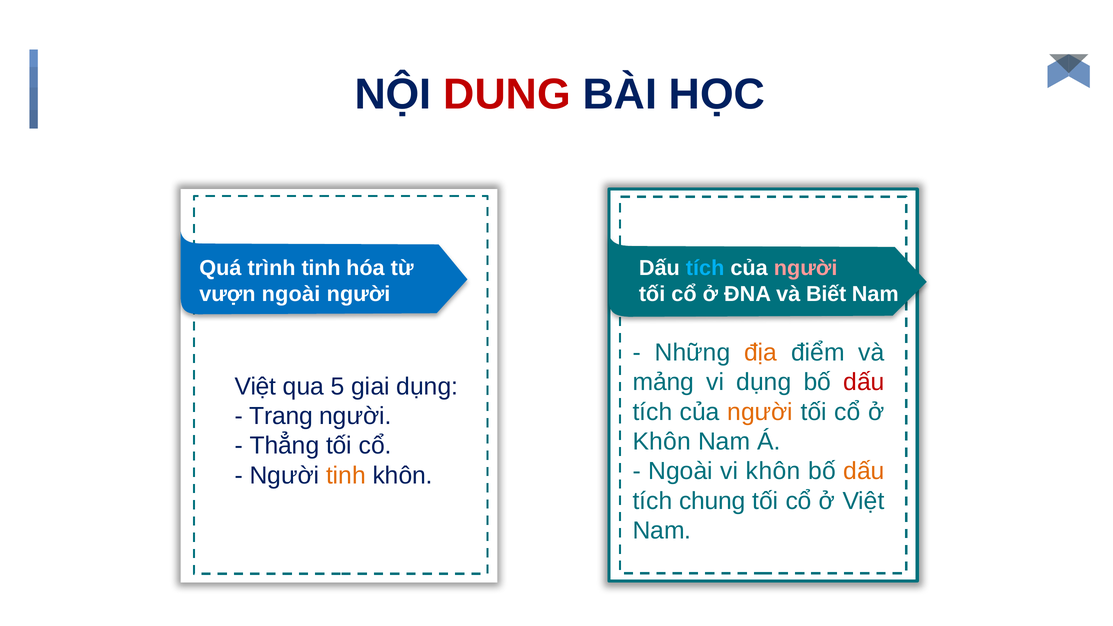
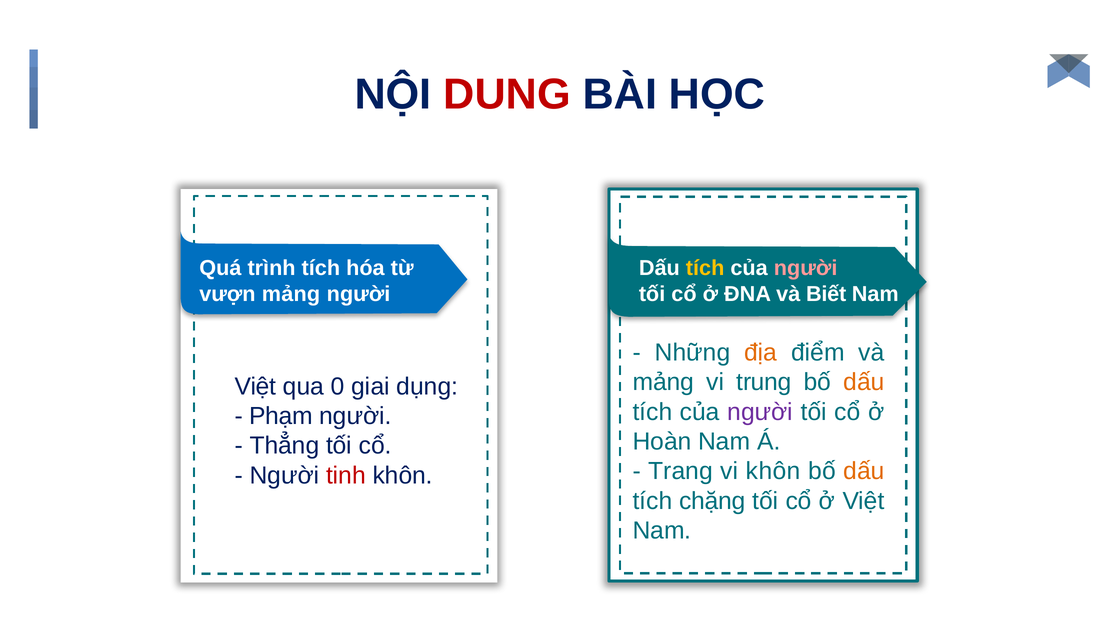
trình tinh: tinh -> tích (321, 268)
tích colour: light blue -> yellow (705, 268)
vượn ngoài: ngoài -> mảng (291, 294)
vi dụng: dụng -> trung (764, 382)
dấu colour: red -> orange (864, 382)
5: 5 -> 0 (338, 386)
người colour: orange -> purple (760, 412)
Trang: Trang -> Phạm (281, 416)
Khôn: Khôn -> Hoàn (662, 442)
Ngoài: Ngoài -> Trang (681, 471)
tinh colour: orange -> red (346, 475)
chung: chung -> chặng (712, 501)
